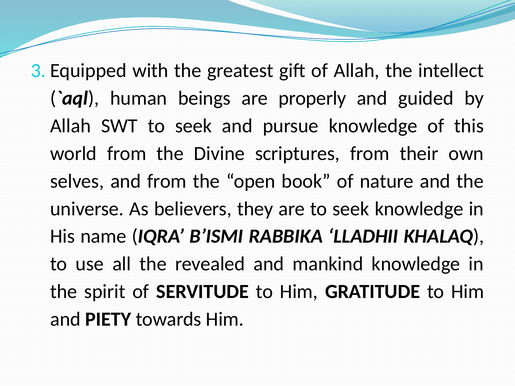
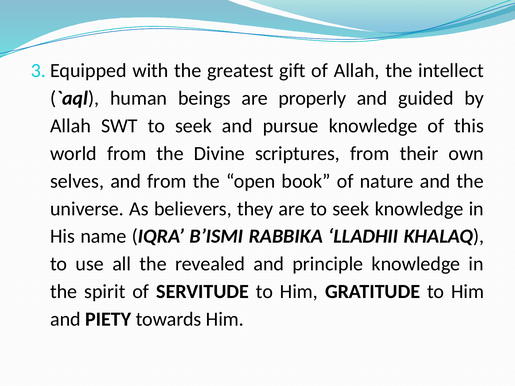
mankind: mankind -> principle (328, 264)
